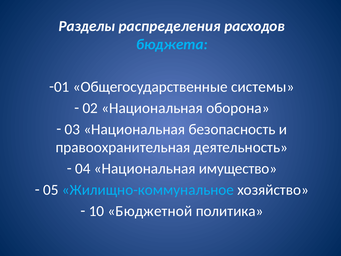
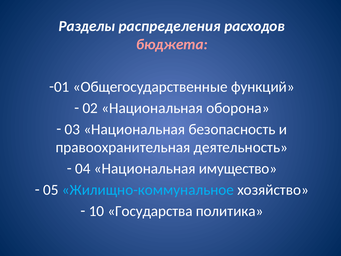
бюджета colour: light blue -> pink (172, 44)
системы: системы -> функций (263, 87)
Бюджетной: Бюджетной -> Государства (150, 211)
